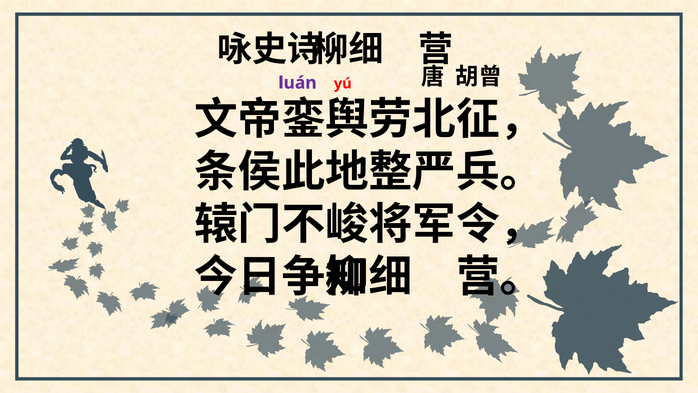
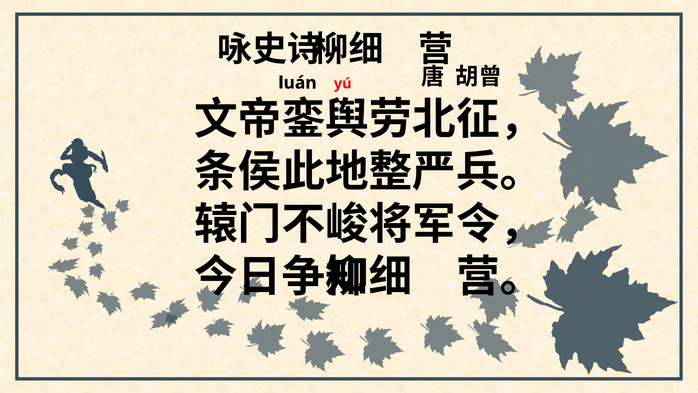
luán colour: purple -> black (298, 83)
